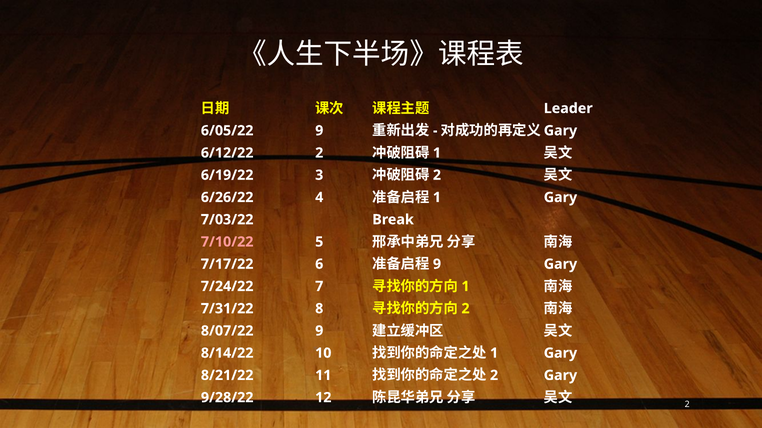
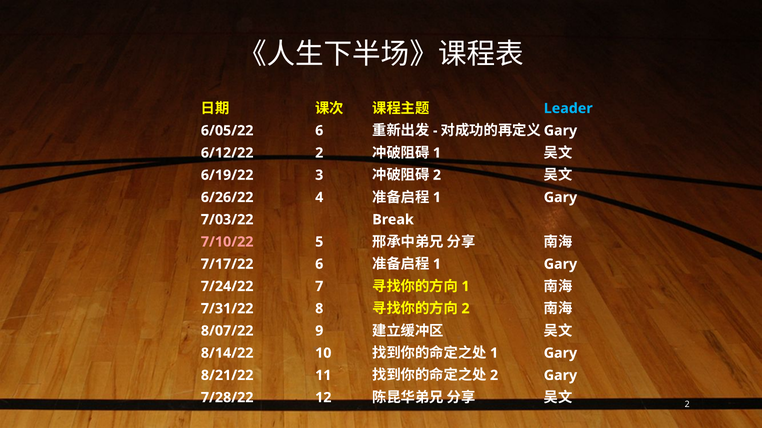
Leader colour: white -> light blue (568, 109)
6/05/22 9: 9 -> 6 (319, 131)
9: 9 -> 1 (437, 264)
9/28/22: 9/28/22 -> 7/28/22 (227, 398)
